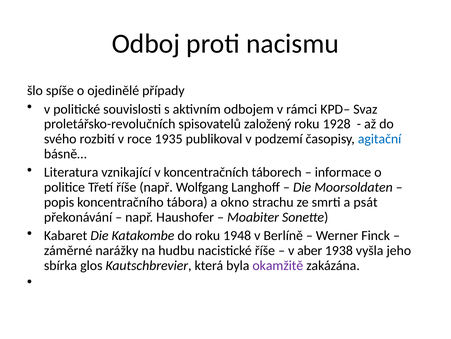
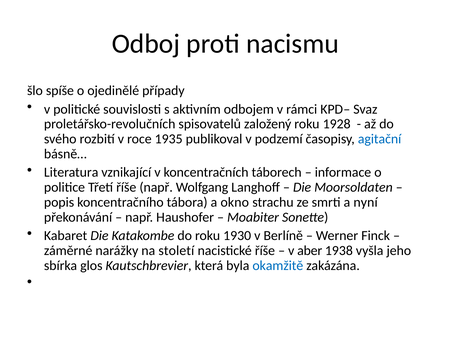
psát: psát -> nyní (366, 202)
1948: 1948 -> 1930 (237, 235)
hudbu: hudbu -> století (176, 250)
okamžitě colour: purple -> blue (278, 265)
